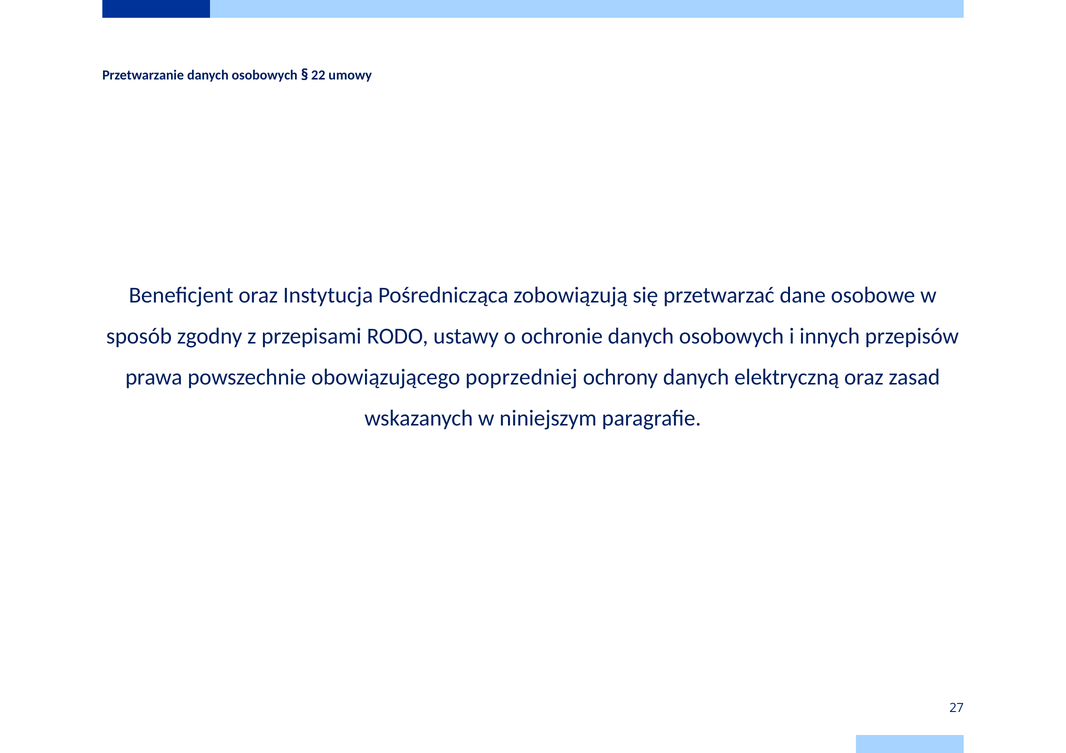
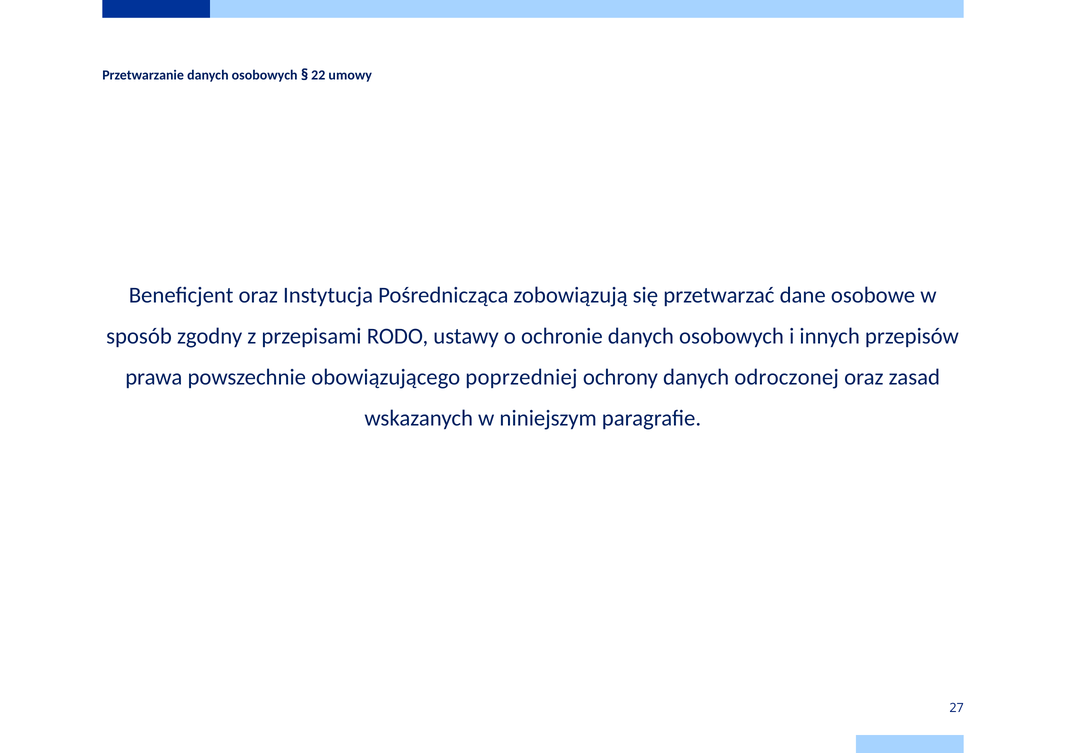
elektryczną: elektryczną -> odroczonej (787, 377)
